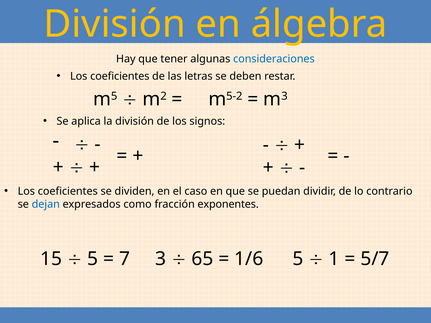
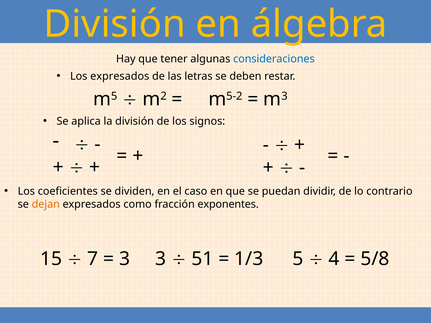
coeficientes: coeficientes -> expresados (120, 76)
dejan colour: blue -> orange (46, 204)
5: 5 -> 7 (93, 259)
7: 7 -> 3 (125, 259)
65: 65 -> 51 (202, 259)
1/6: 1/6 -> 1/3 (249, 259)
1: 1 -> 4 (334, 259)
5/7: 5/7 -> 5/8 (375, 259)
